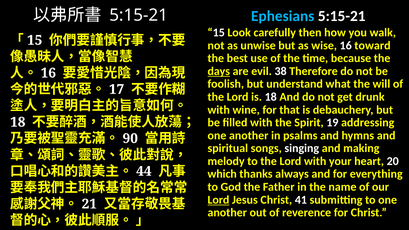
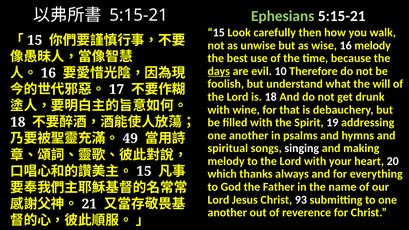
Ephesians colour: light blue -> light green (283, 16)
16 toward: toward -> melody (373, 45)
38: 38 -> 10 (281, 71)
90: 90 -> 49 (130, 139)
44: 44 -> 15 (144, 171)
Lord underline: present -> none (218, 200)
41: 41 -> 93 (301, 200)
